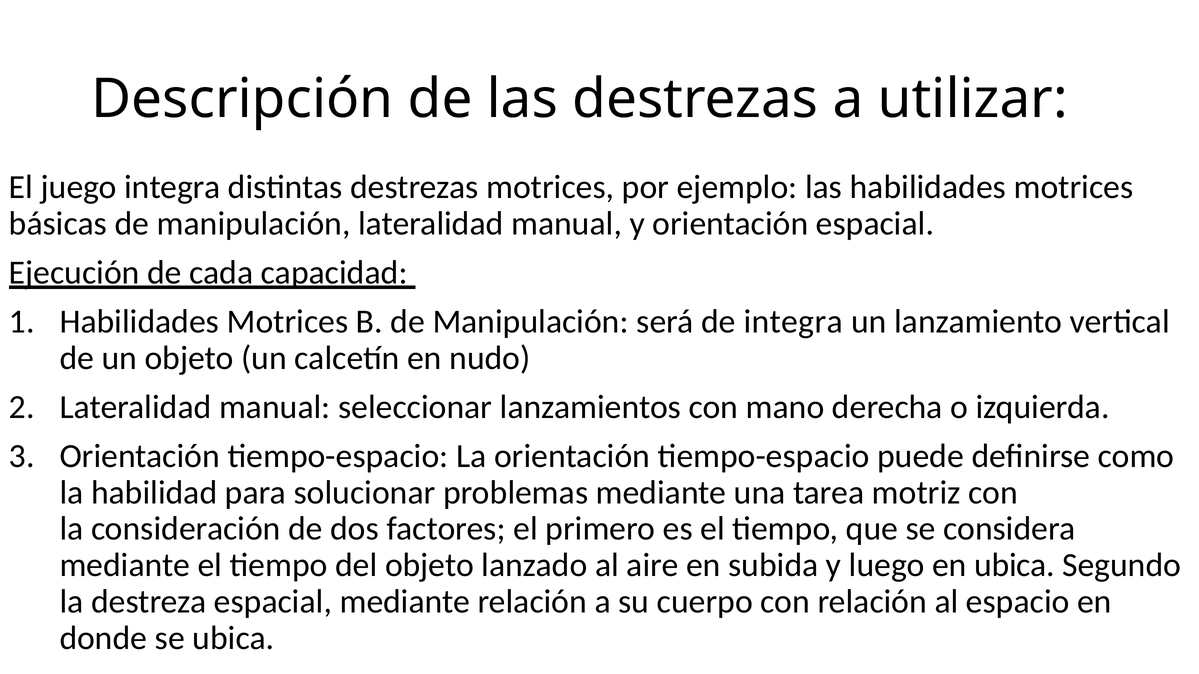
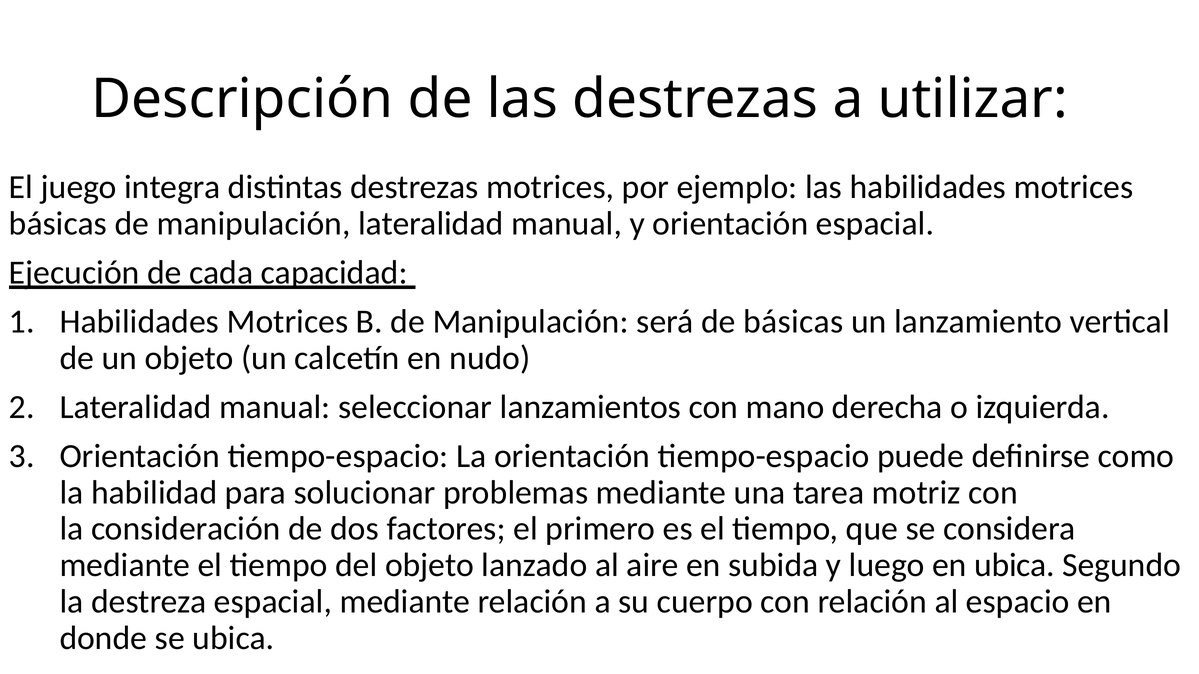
de integra: integra -> básicas (793, 322)
